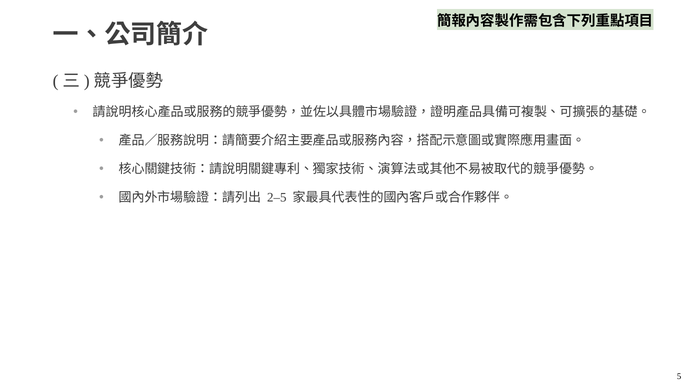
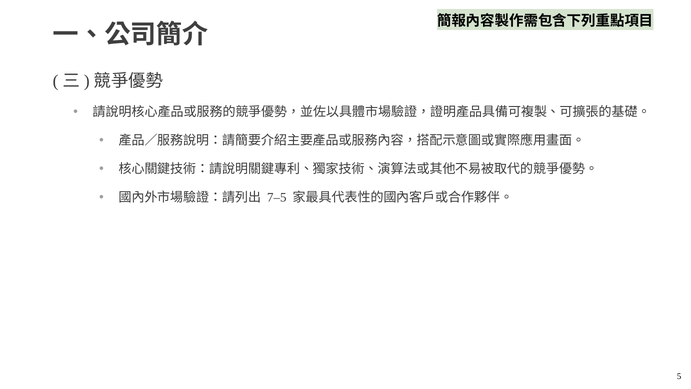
2–5: 2–5 -> 7–5 (277, 197)
